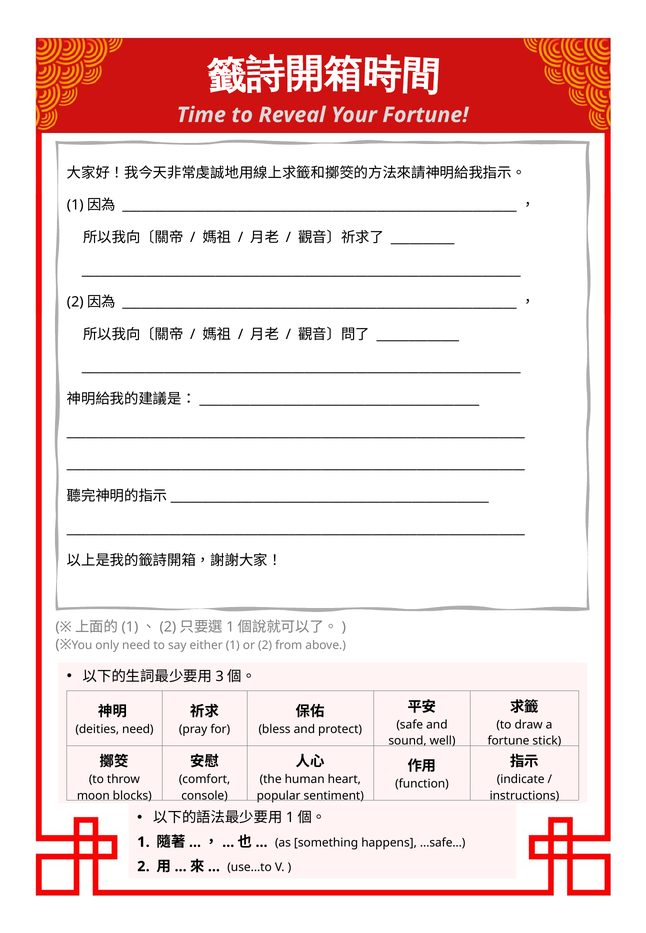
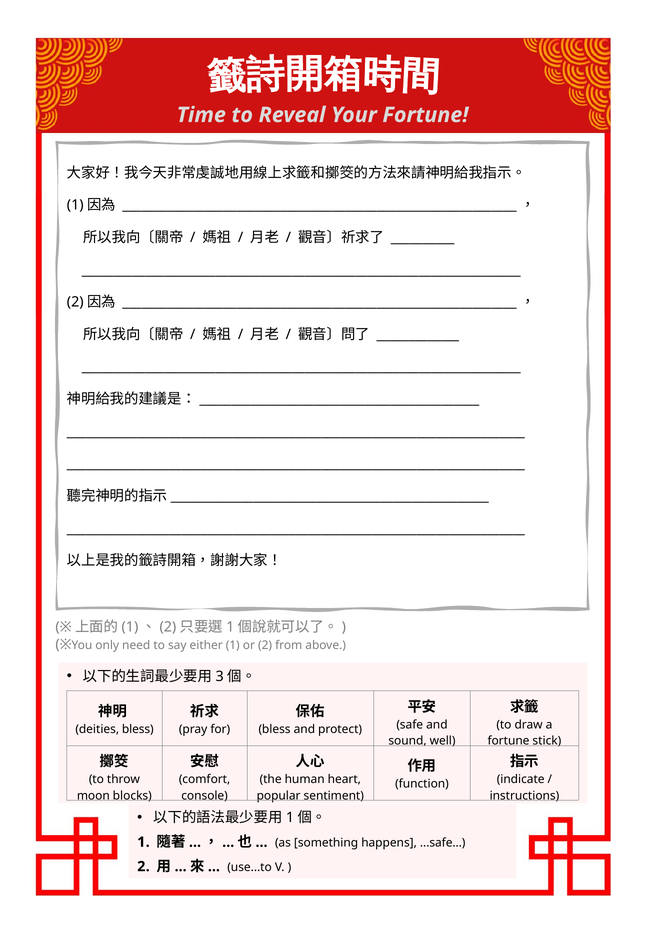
deities need: need -> bless (138, 729)
